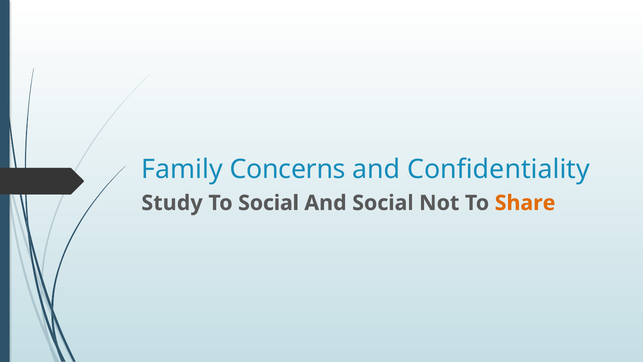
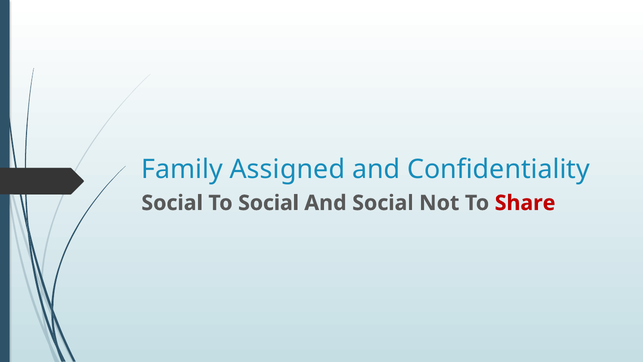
Concerns: Concerns -> Assigned (287, 169)
Study: Study -> Social (172, 203)
Share colour: orange -> red (525, 203)
